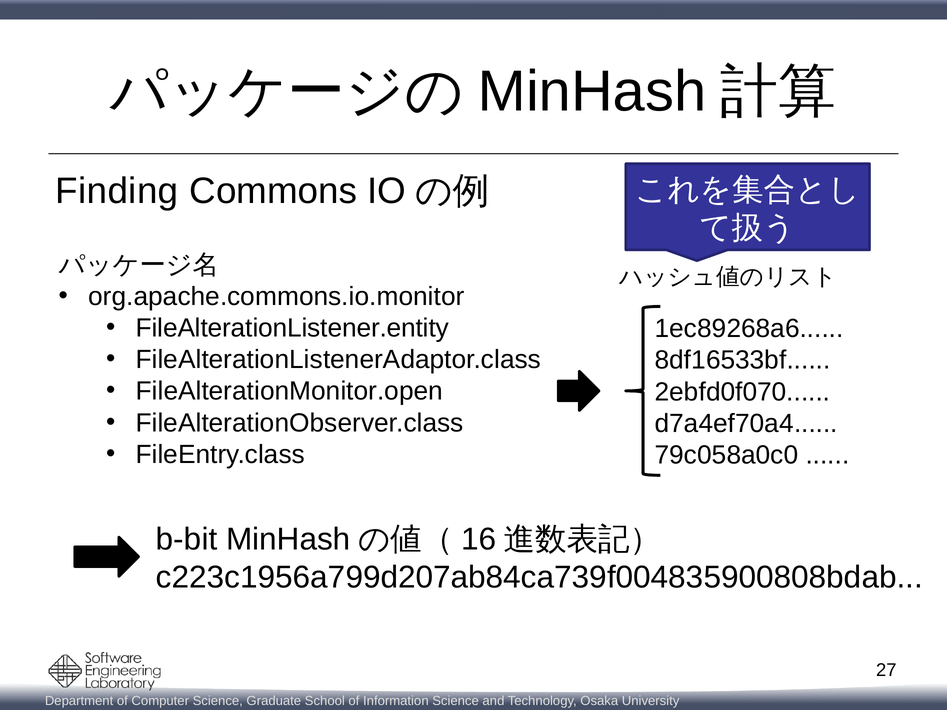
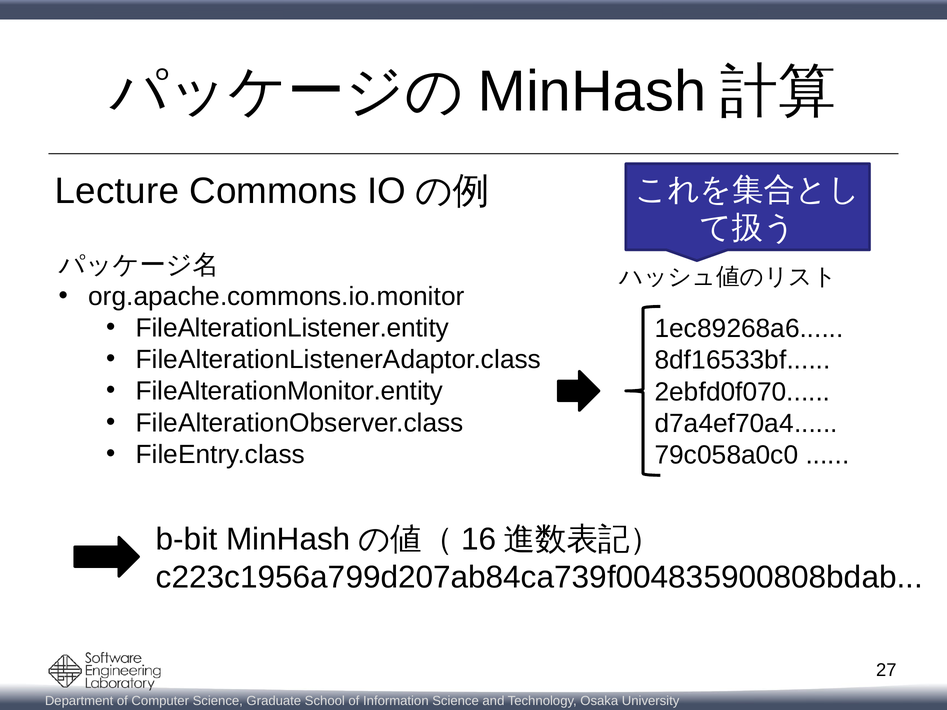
Finding: Finding -> Lecture (117, 191)
FileAlterationMonitor.open: FileAlterationMonitor.open -> FileAlterationMonitor.entity (289, 391)
